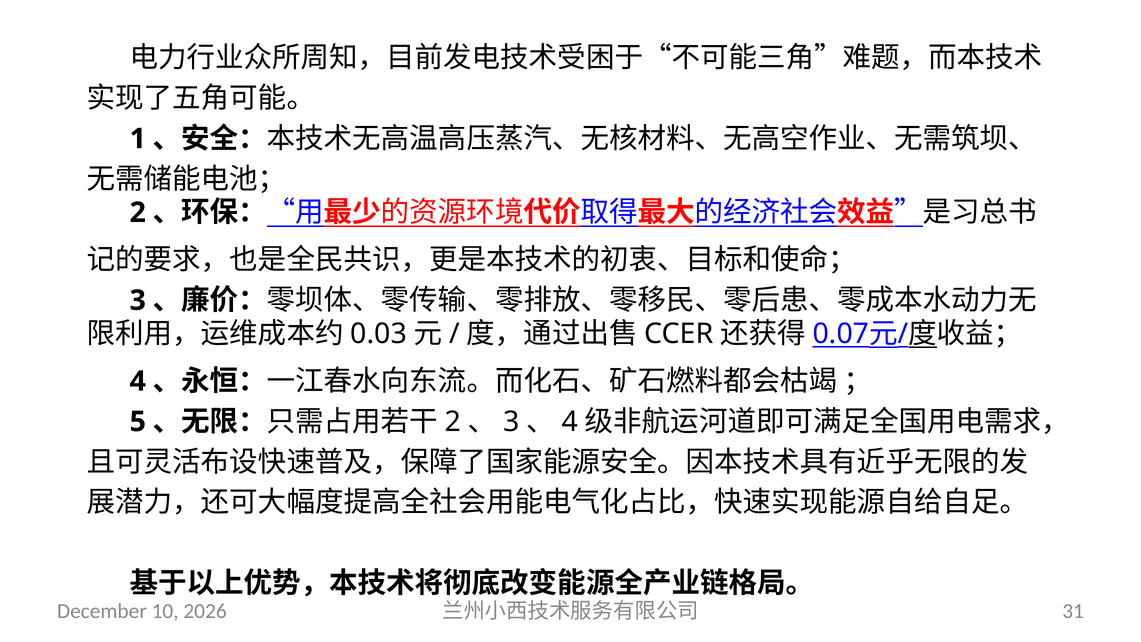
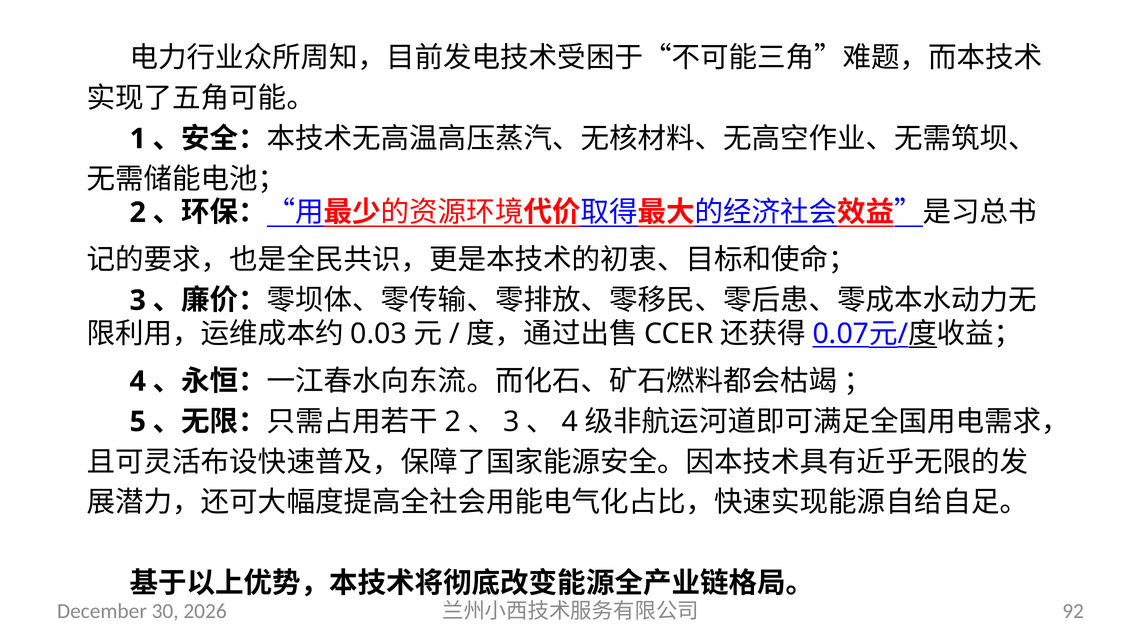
10: 10 -> 30 (165, 611)
31: 31 -> 92 (1073, 611)
